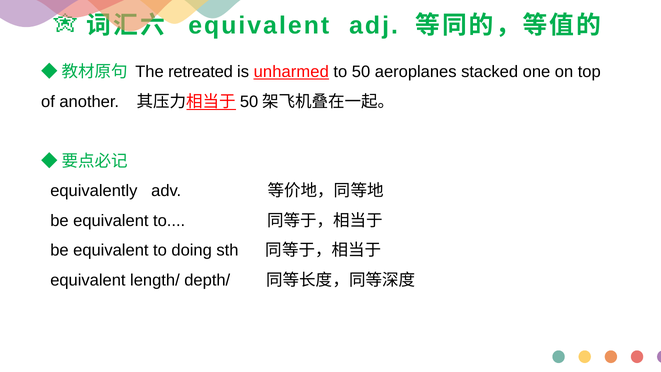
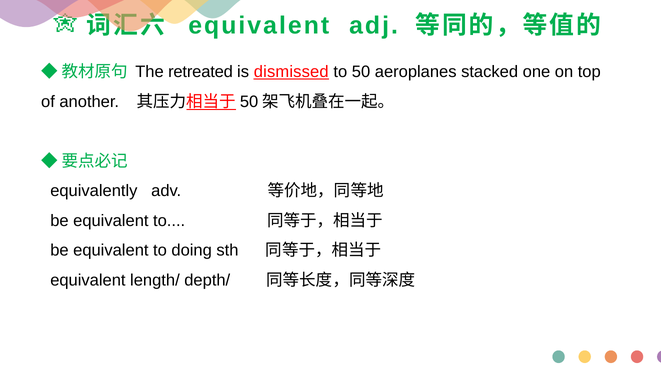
unharmed: unharmed -> dismissed (291, 72)
